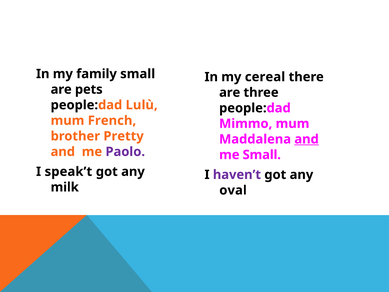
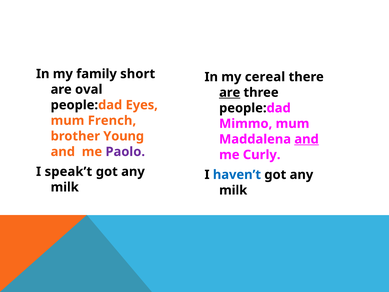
family small: small -> short (138, 74)
pets: pets -> oval (89, 89)
are underline: none -> present (230, 92)
Lulù: Lulù -> Eyes (142, 105)
Pretty: Pretty -> Young (124, 136)
me Small: Small -> Curly (262, 155)
haven’t colour: purple -> blue (237, 175)
oval: oval -> milk (233, 190)
